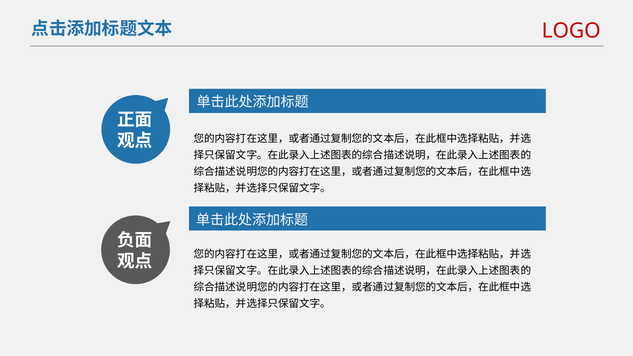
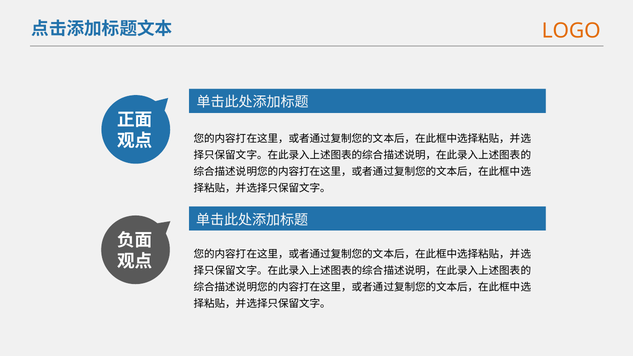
LOGO colour: red -> orange (571, 31)
